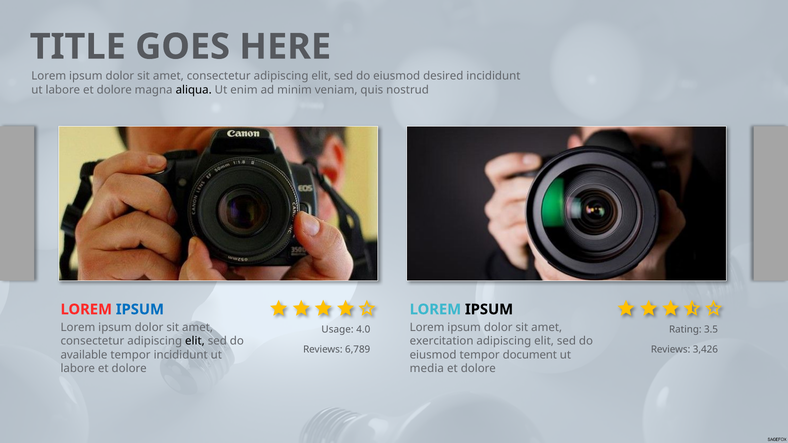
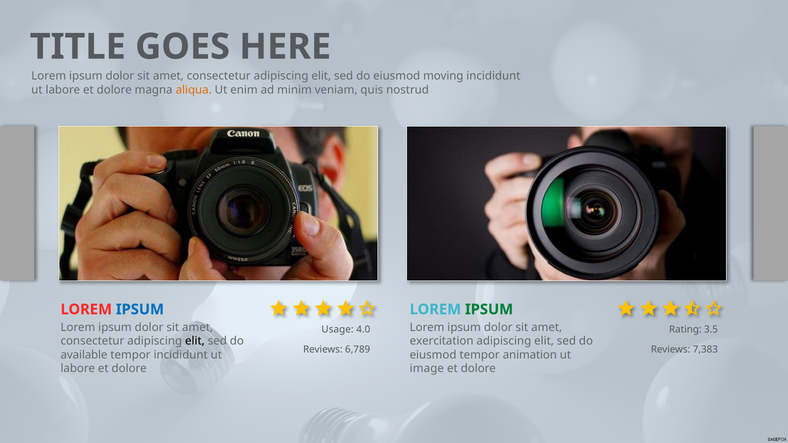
desired: desired -> moving (443, 76)
aliqua colour: black -> orange (194, 90)
IPSUM colour: black -> green (489, 310)
3,426: 3,426 -> 7,383 (705, 350)
document: document -> animation (530, 355)
media: media -> image (427, 369)
